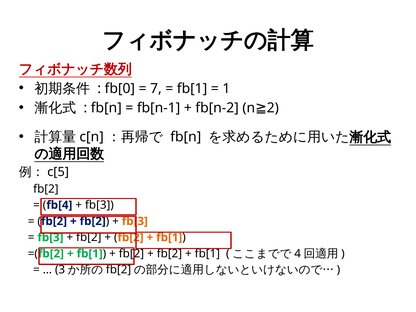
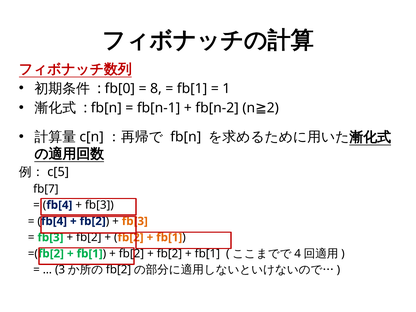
7: 7 -> 8 (156, 88)
fb[2: fb[2 -> fb[7 (46, 189)
fb[2: fb[2 -> fb[4 (54, 221)
